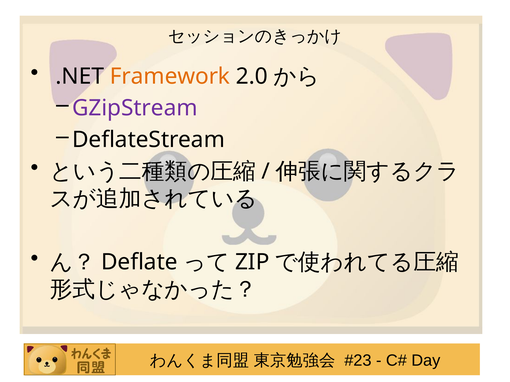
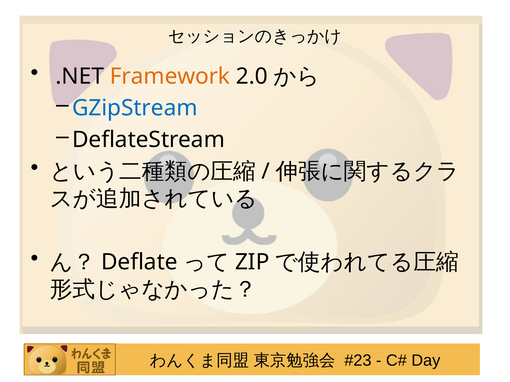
GZipStream colour: purple -> blue (135, 108)
